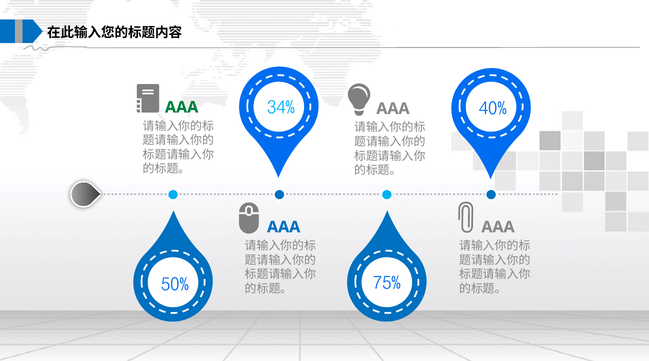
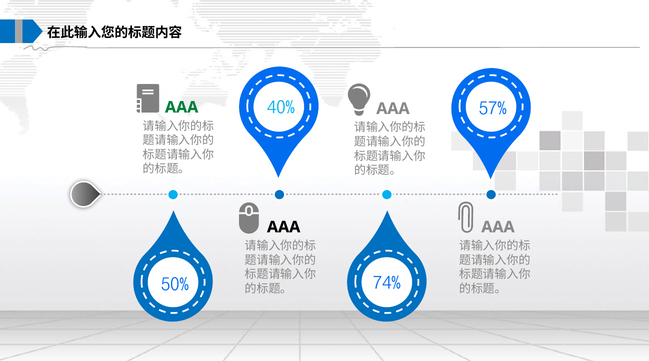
34%: 34% -> 40% (281, 107)
40%: 40% -> 57% (493, 108)
AAA colour: blue -> black (284, 227)
75%: 75% -> 74% (387, 283)
